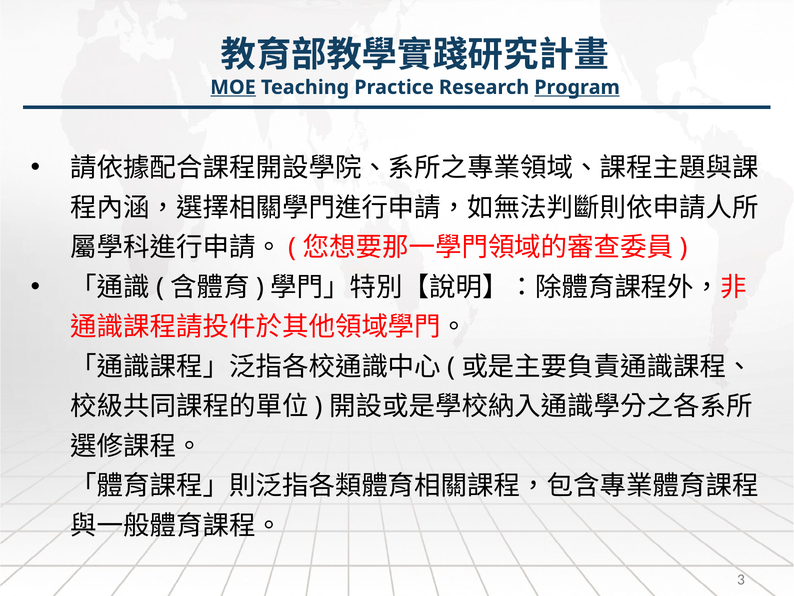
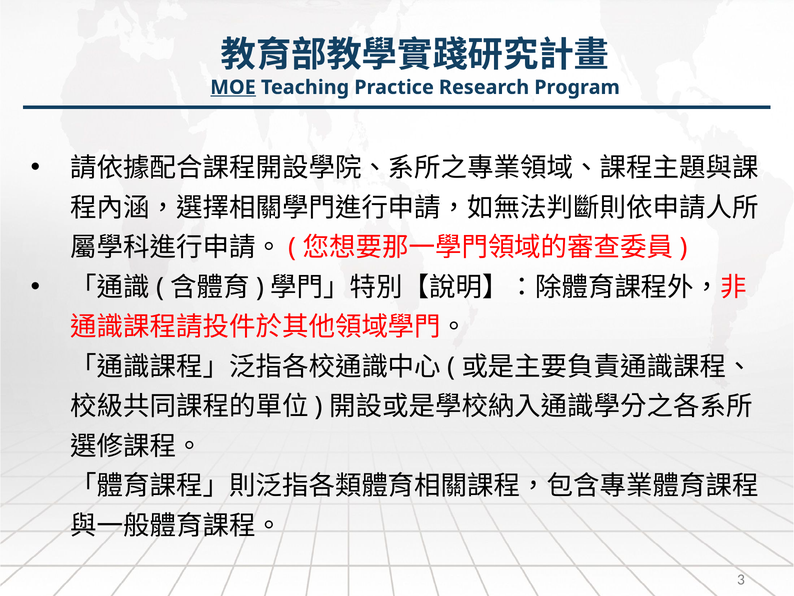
Program underline: present -> none (577, 87)
